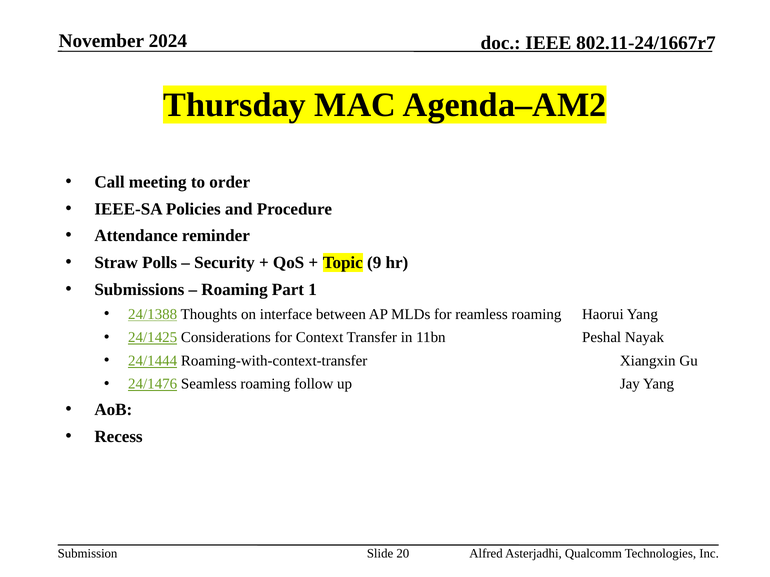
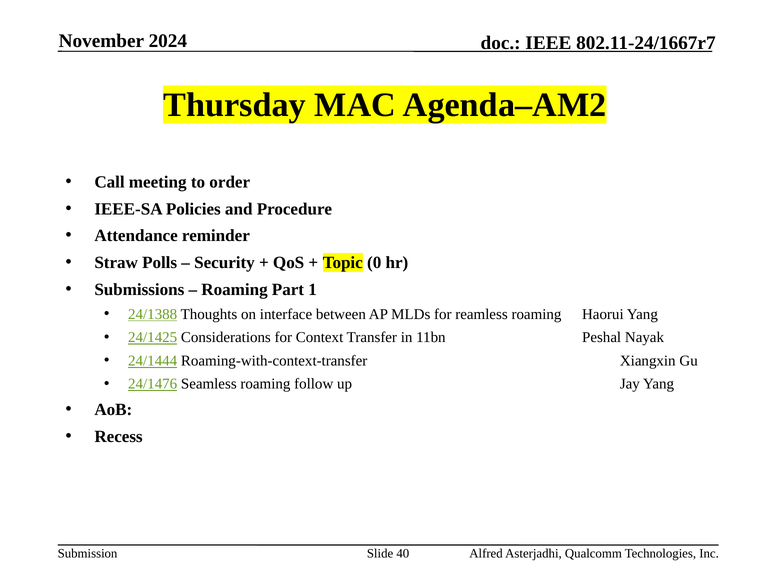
9: 9 -> 0 (374, 263)
20: 20 -> 40 (403, 554)
